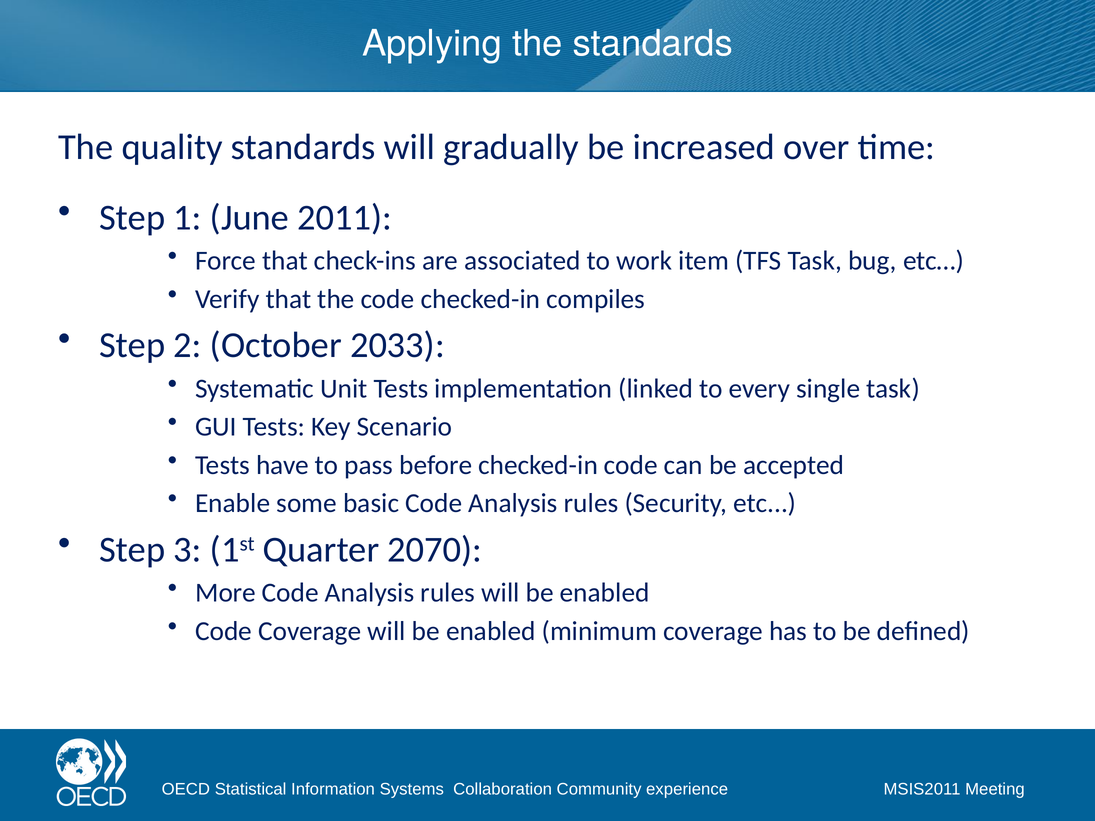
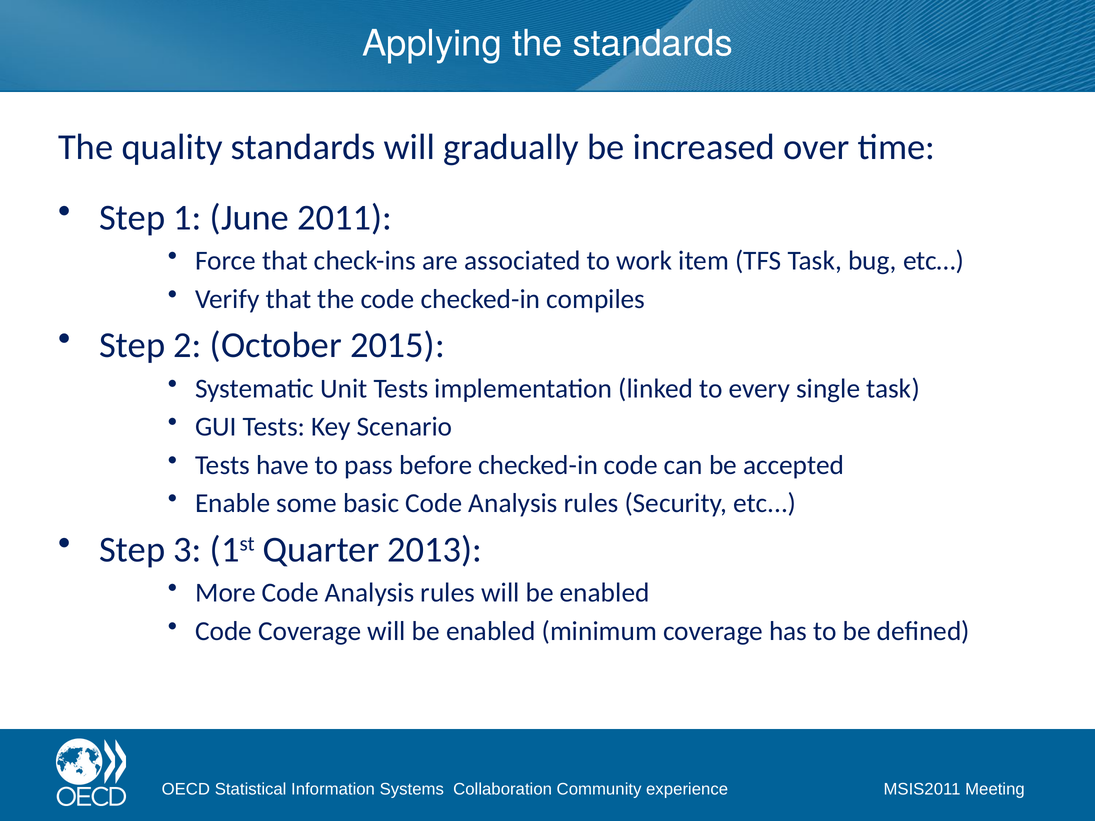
2033: 2033 -> 2015 (397, 345)
2070: 2070 -> 2013 (435, 550)
